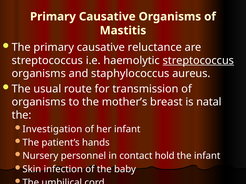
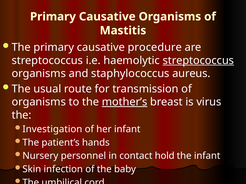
reluctance: reluctance -> procedure (155, 48)
mother’s underline: none -> present (125, 102)
natal: natal -> virus (209, 102)
